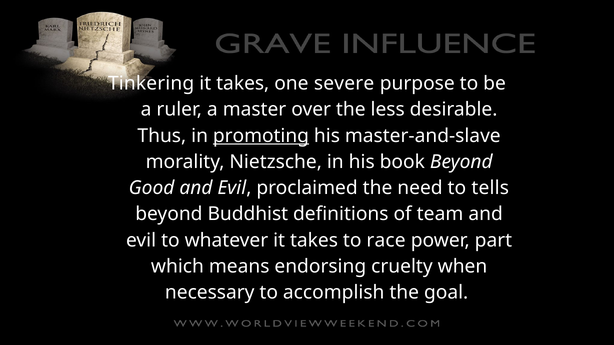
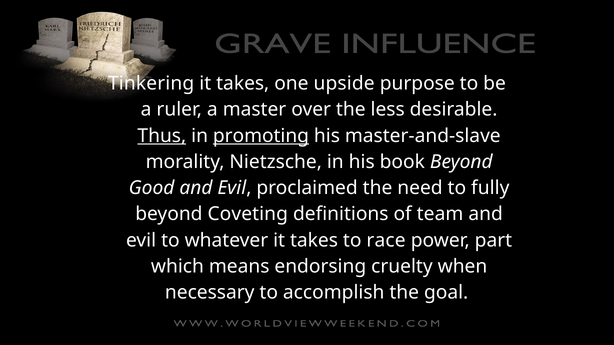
severe: severe -> upside (344, 84)
Thus underline: none -> present (162, 136)
tells: tells -> fully (490, 188)
Buddhist: Buddhist -> Coveting (248, 214)
